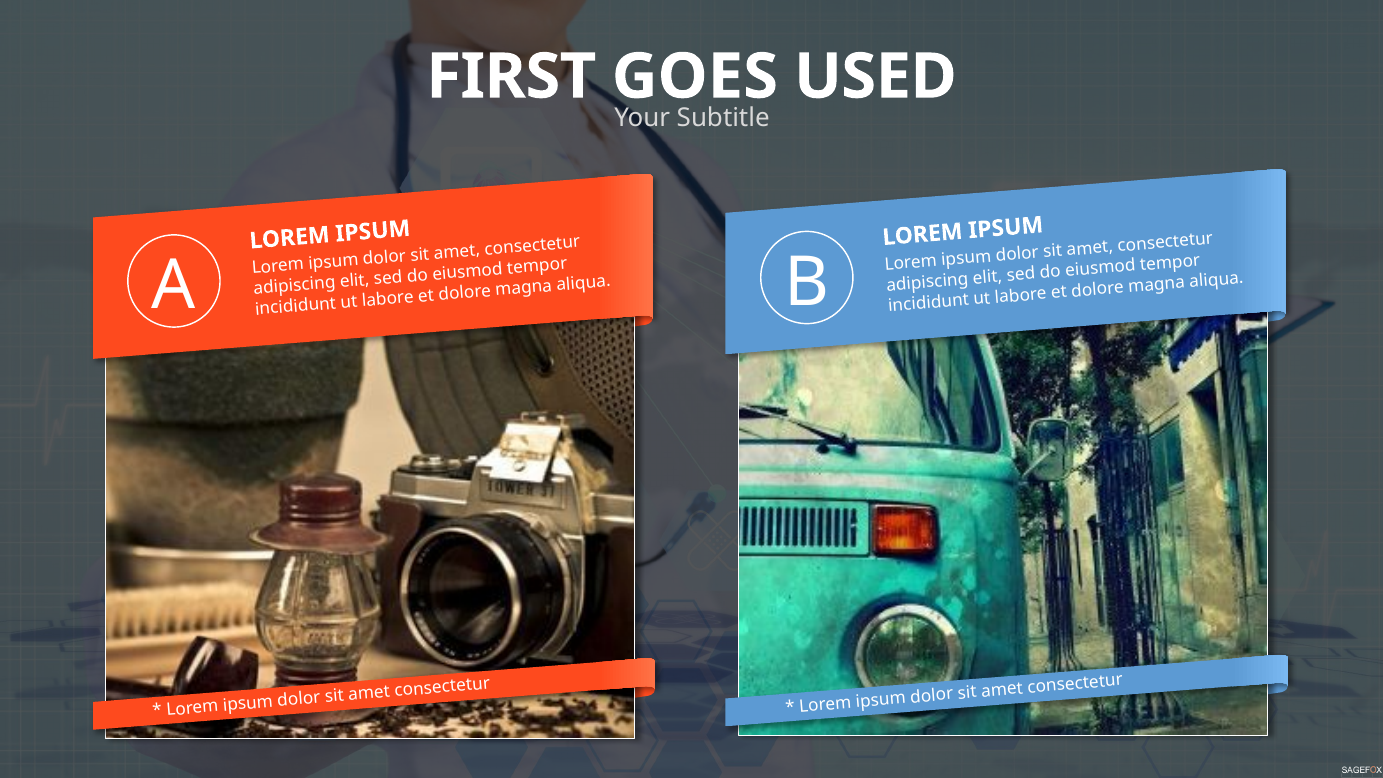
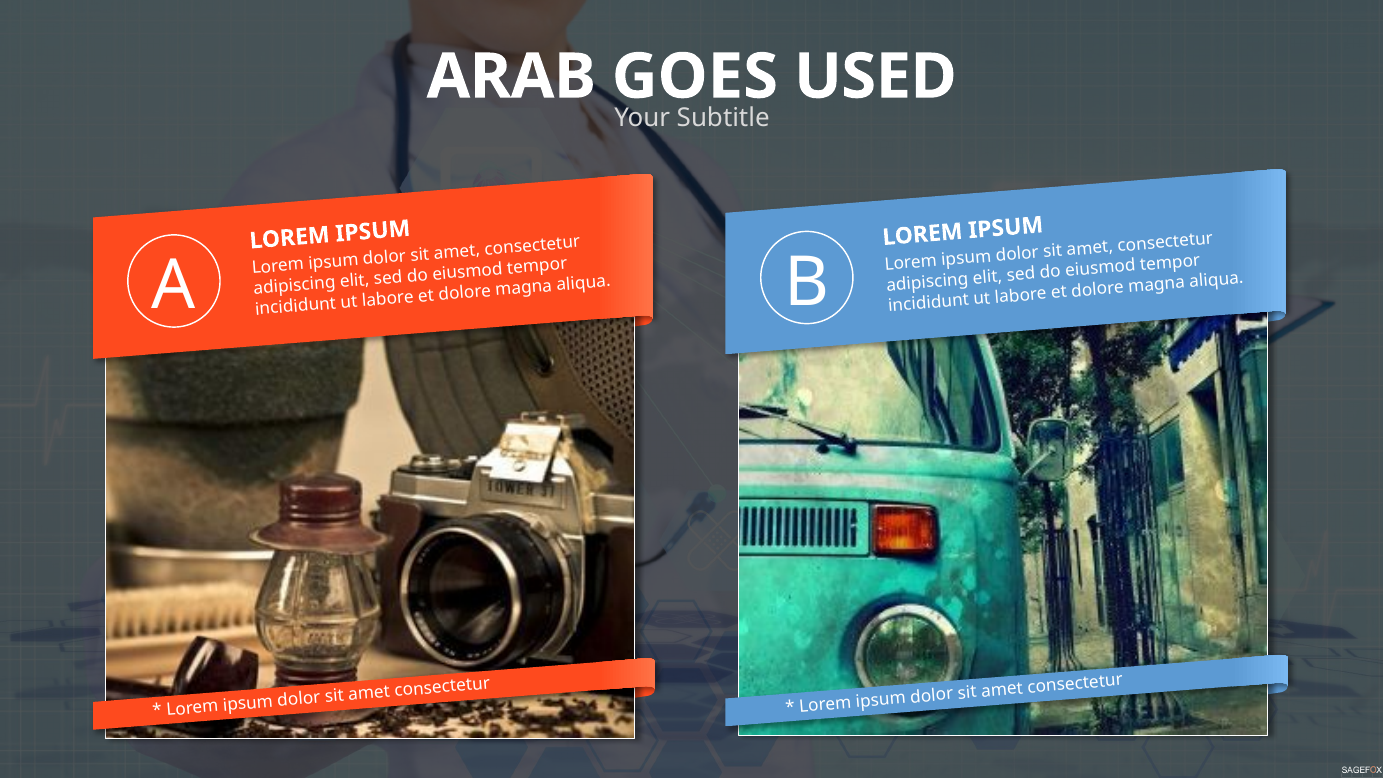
FIRST: FIRST -> ARAB (511, 77)
